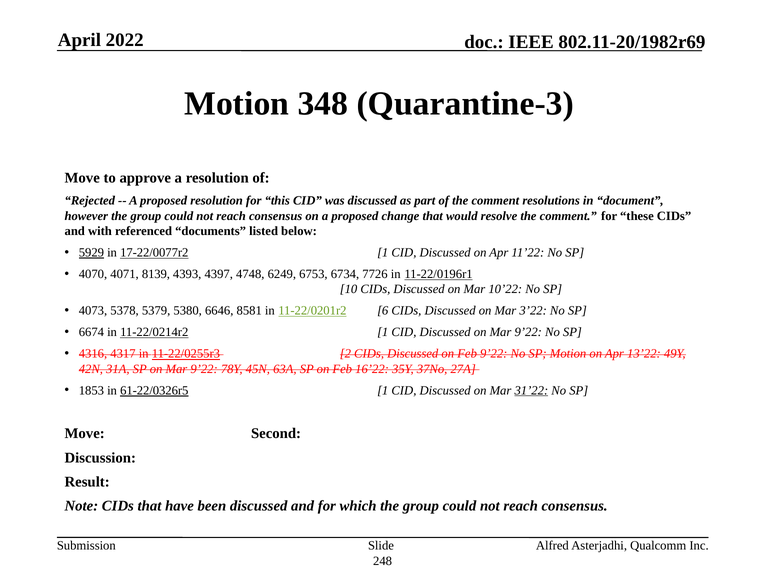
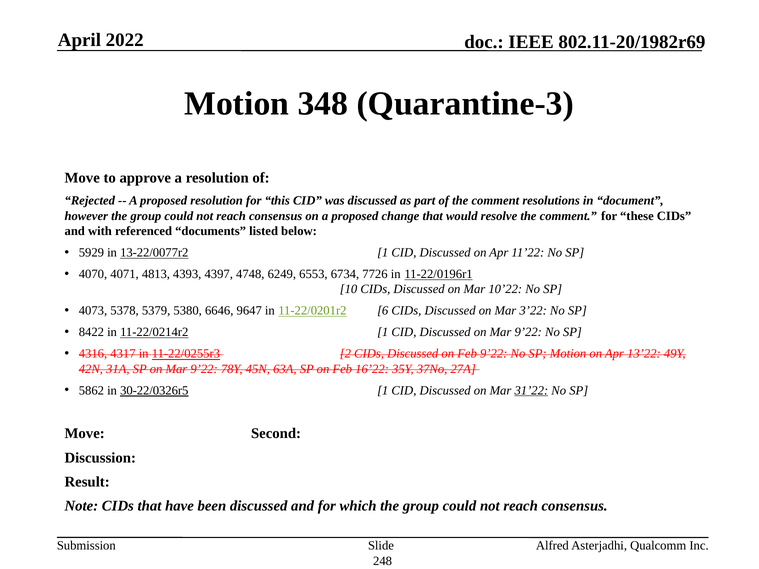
5929 underline: present -> none (91, 253)
17-22/0077r2: 17-22/0077r2 -> 13-22/0077r2 (154, 253)
8139: 8139 -> 4813 (156, 274)
6753: 6753 -> 6553 (313, 274)
8581: 8581 -> 9647 (249, 311)
6674: 6674 -> 8422 (91, 332)
1853: 1853 -> 5862 (91, 391)
61-22/0326r5: 61-22/0326r5 -> 30-22/0326r5 (154, 391)
